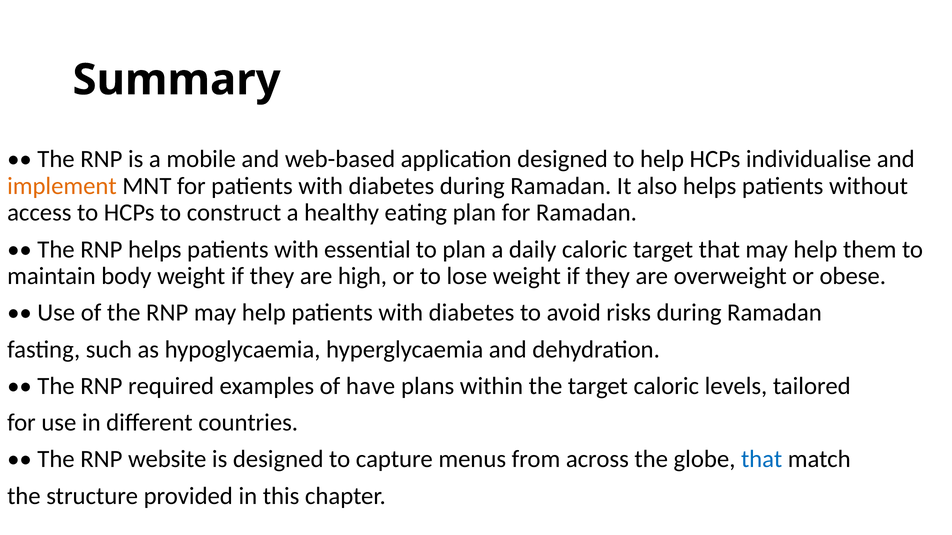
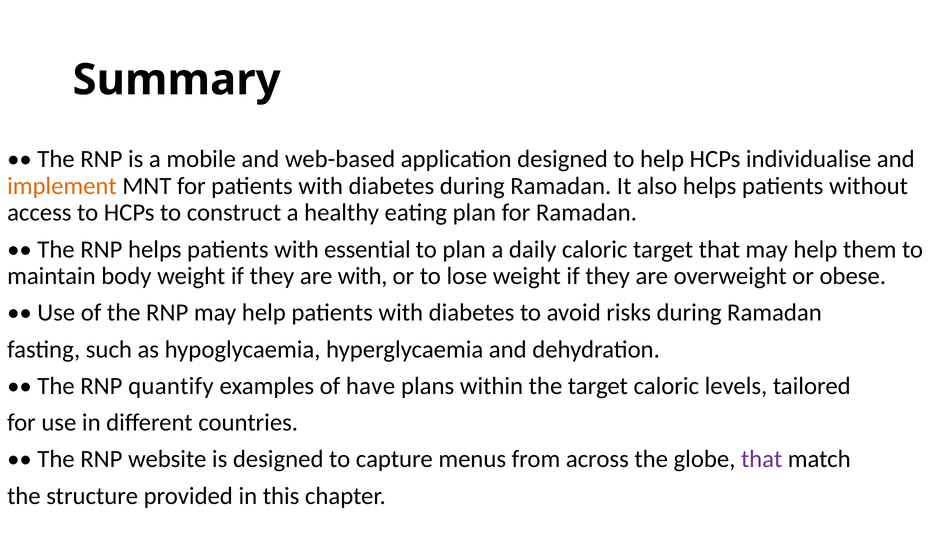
are high: high -> with (363, 276)
required: required -> quantify (171, 386)
that colour: blue -> purple (762, 460)
